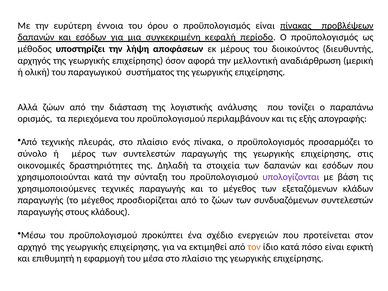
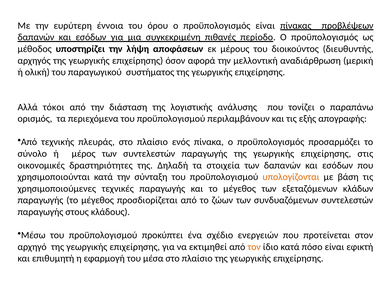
κεφαλή: κεφαλή -> πιθανές (220, 37)
Αλλά ζώων: ζώων -> τόκοι (54, 107)
υπολογίζονται colour: purple -> orange (291, 177)
